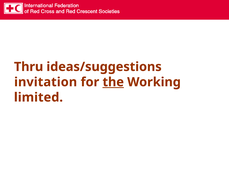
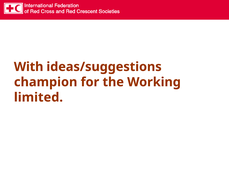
Thru: Thru -> With (29, 67)
invitation: invitation -> champion (46, 82)
the underline: present -> none (113, 82)
